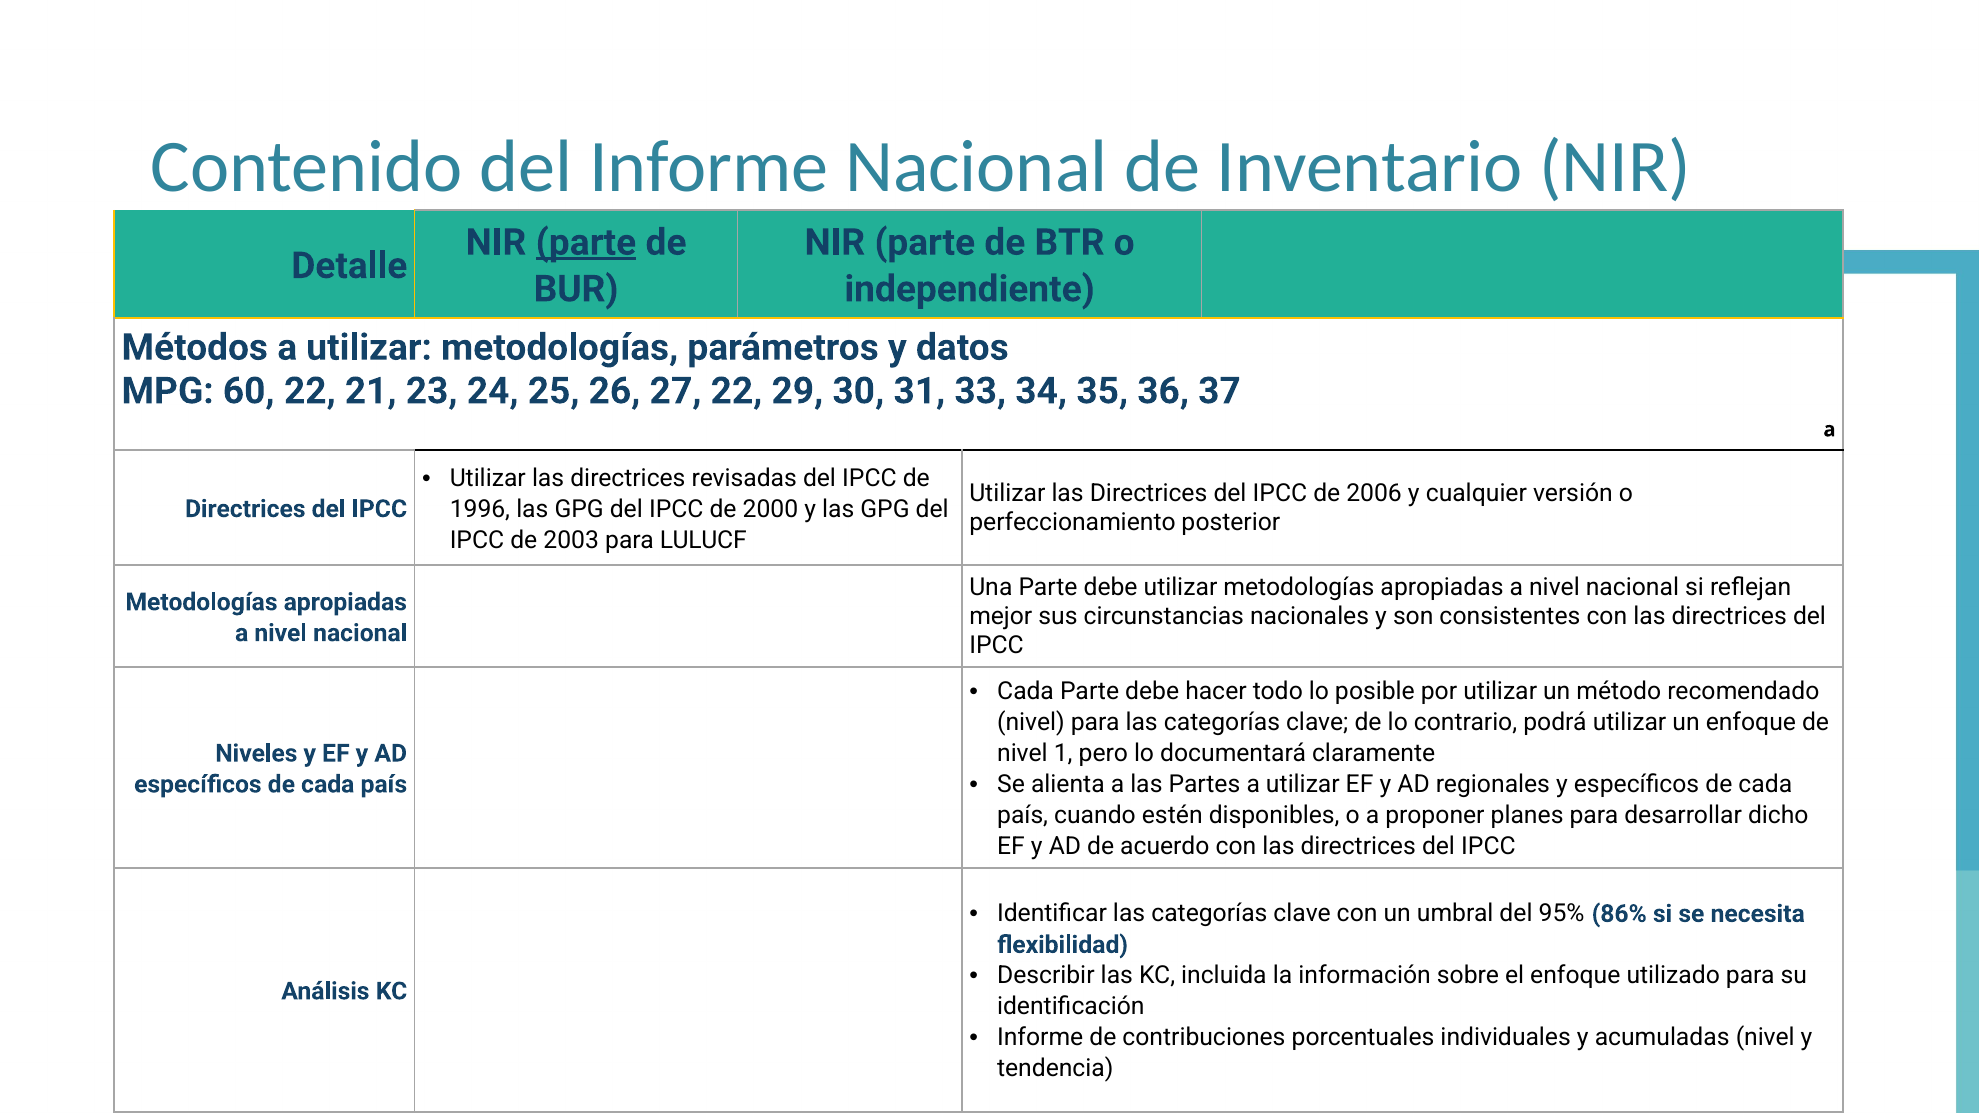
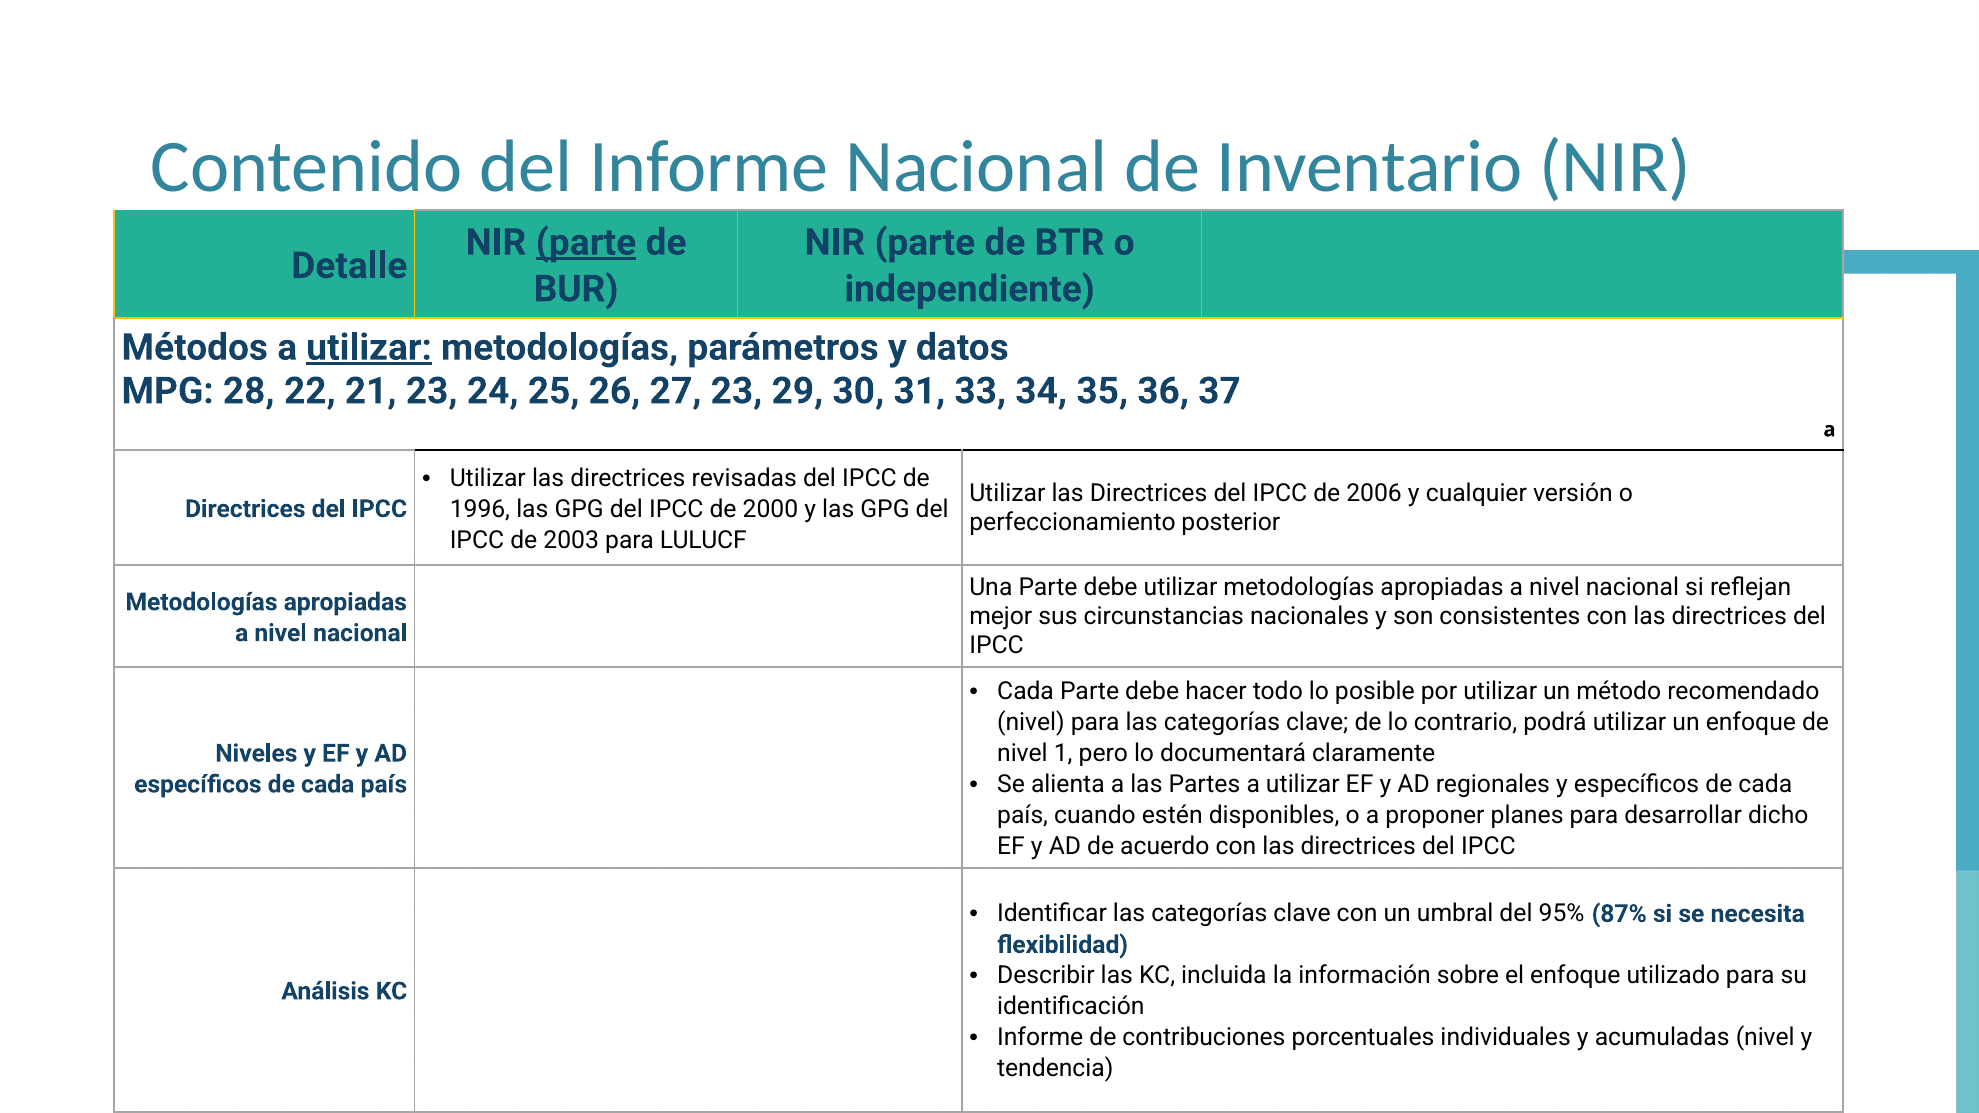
utilizar underline: none -> present (369, 348)
60: 60 -> 28 (249, 391)
27 22: 22 -> 23 (736, 391)
86%: 86% -> 87% (1619, 914)
